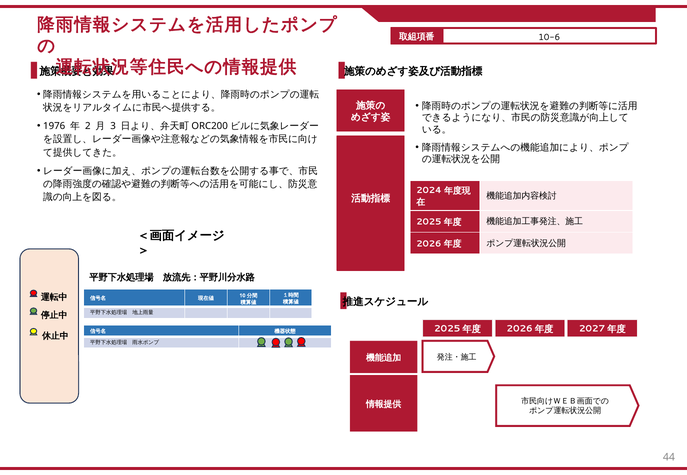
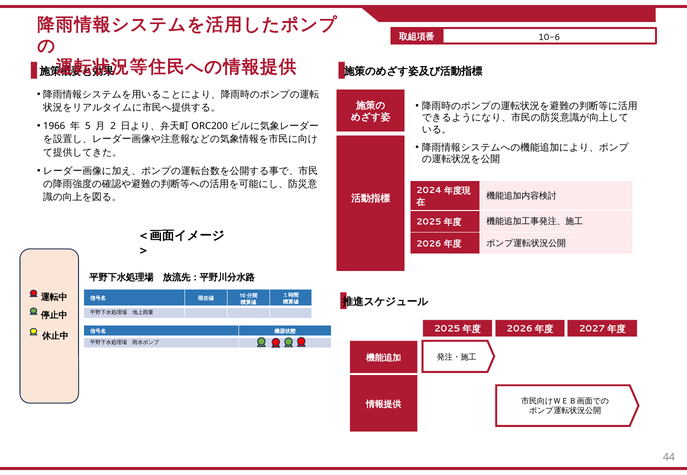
1976: 1976 -> 1966 (54, 126)
2: 2 -> 5 (88, 126)
3: 3 -> 2 (113, 126)
